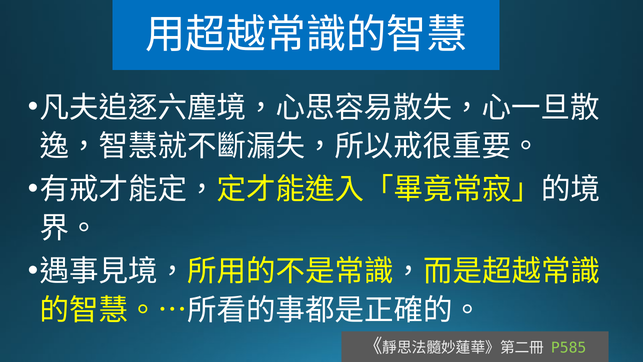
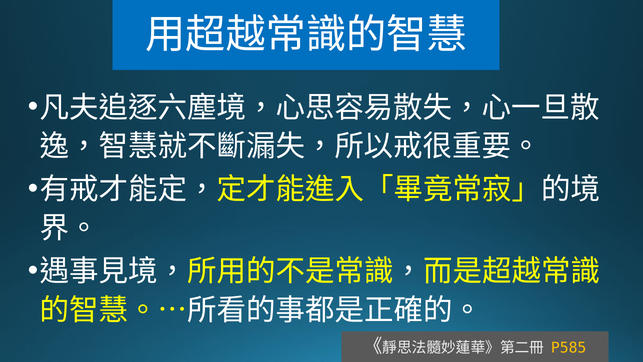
P585 colour: light green -> yellow (569, 348)
